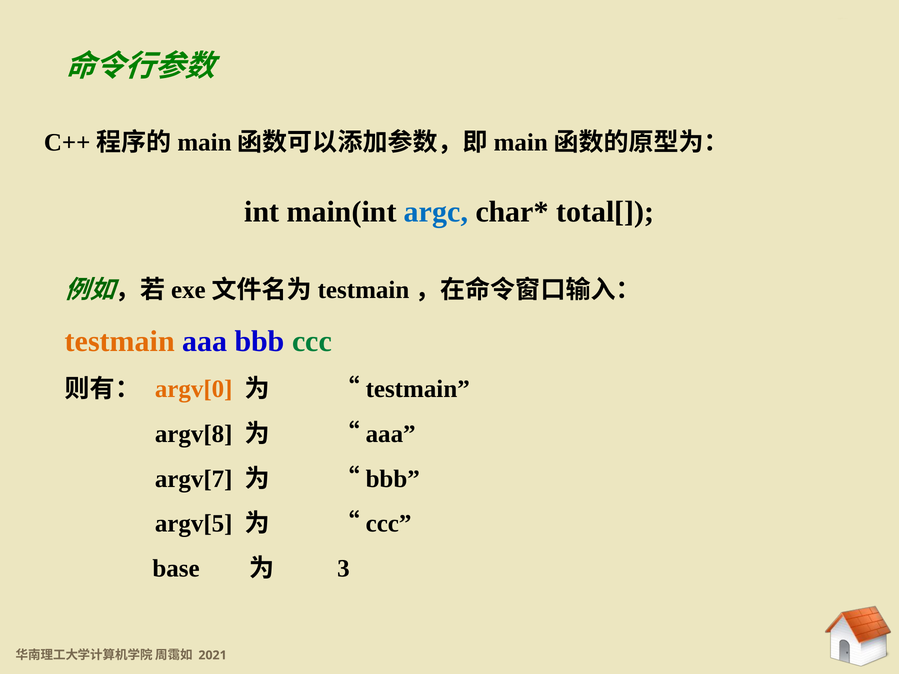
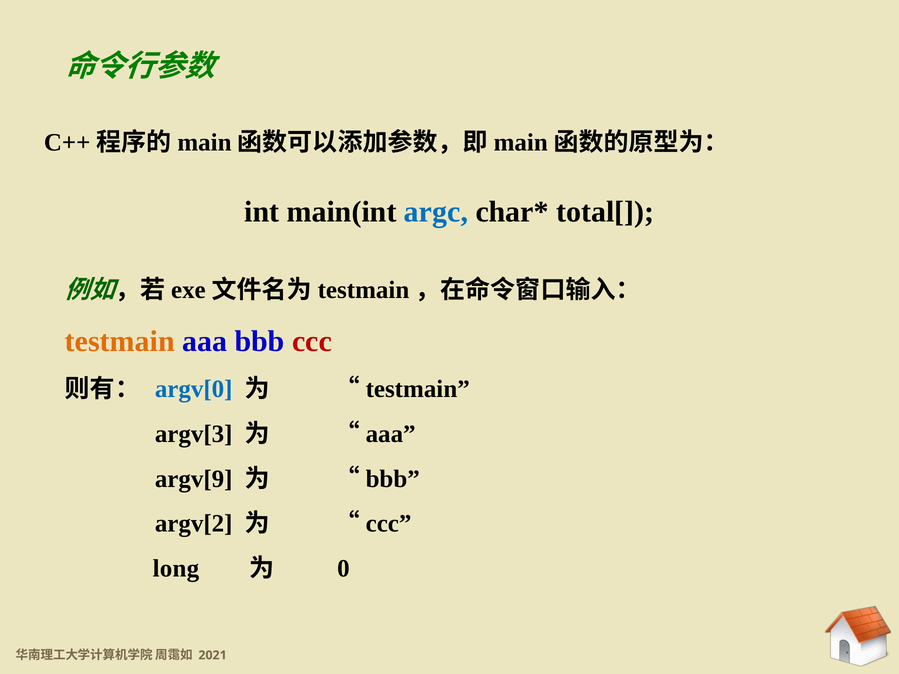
ccc colour: green -> red (312, 341)
argv[0 colour: orange -> blue (194, 389)
argv[8: argv[8 -> argv[3 (194, 434)
argv[7: argv[7 -> argv[9 (194, 479)
argv[5: argv[5 -> argv[2 (194, 524)
base: base -> long (176, 569)
3: 3 -> 0 (343, 569)
